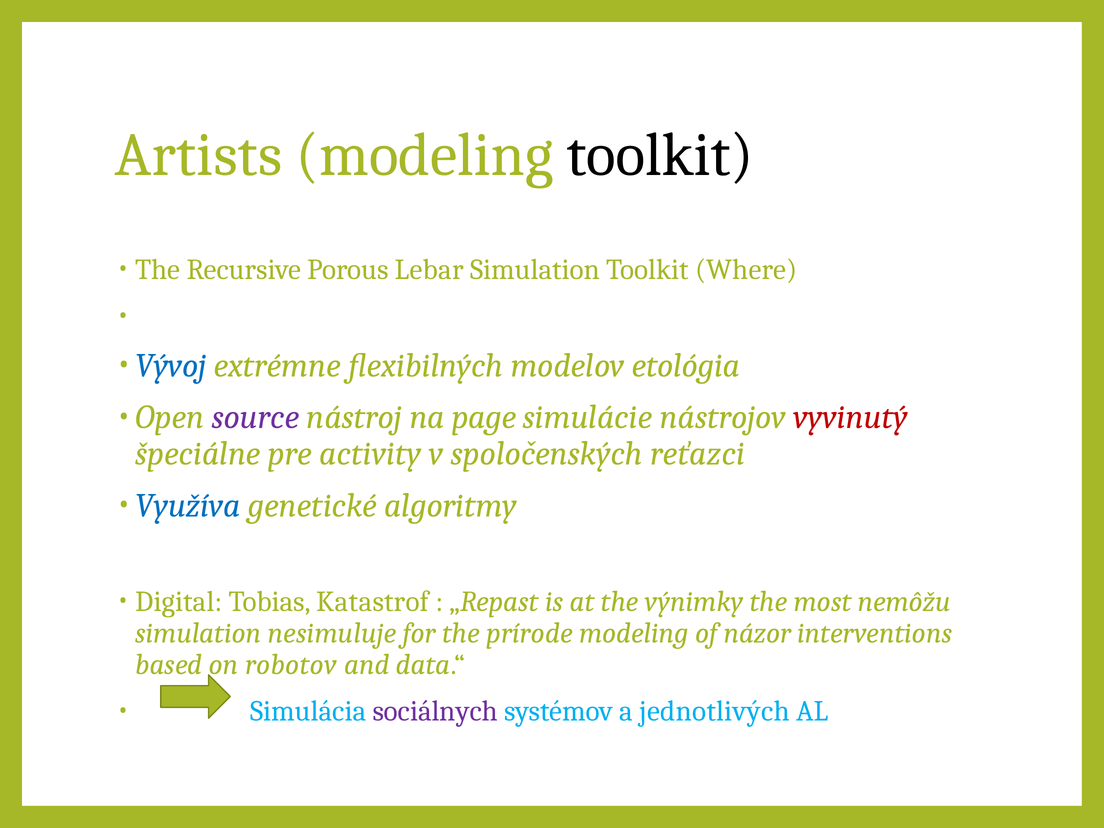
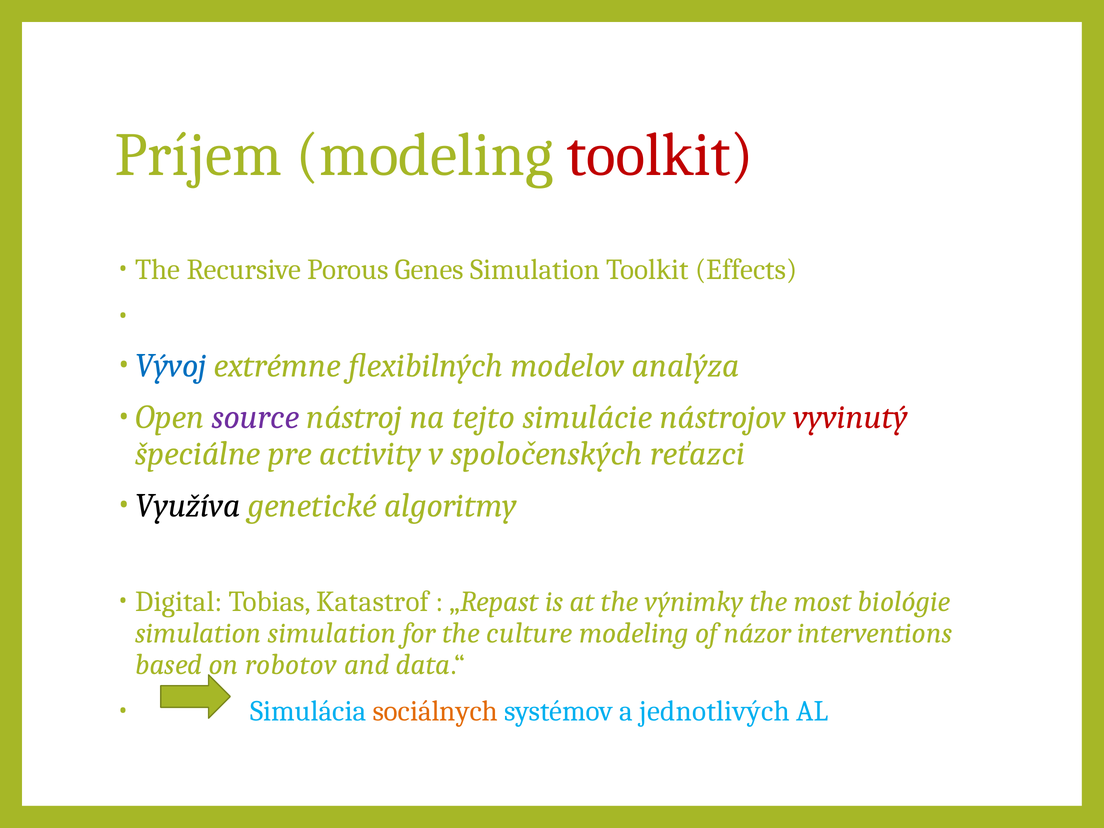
Artists: Artists -> Príjem (198, 155)
toolkit colour: black -> red (660, 155)
Lebar: Lebar -> Genes (429, 269)
Where: Where -> Effects (746, 269)
etológia: etológia -> analýza (686, 366)
page: page -> tejto (484, 417)
Využíva colour: blue -> black (188, 505)
nemôžu: nemôžu -> biológie (904, 602)
simulation nesimuluje: nesimuluje -> simulation (332, 633)
prírode: prírode -> culture (530, 633)
sociálnych colour: purple -> orange (435, 711)
